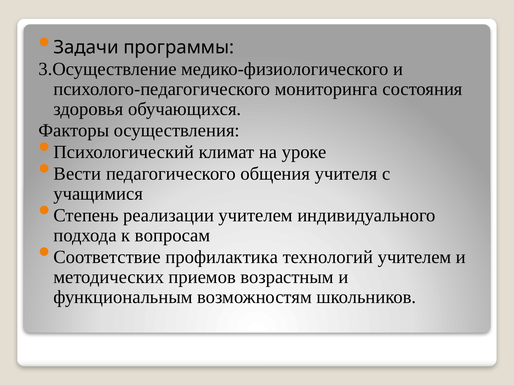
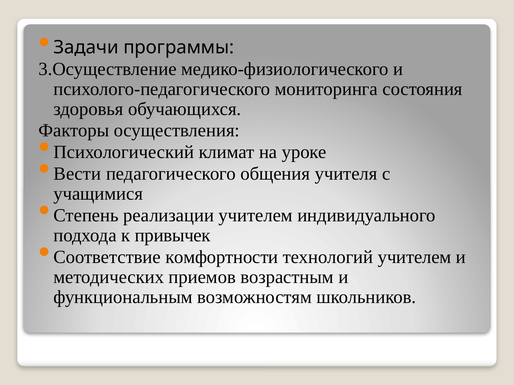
вопросам: вопросам -> привычек (173, 236)
профилактика: профилактика -> комфортности (222, 257)
